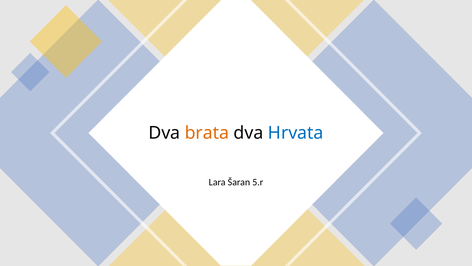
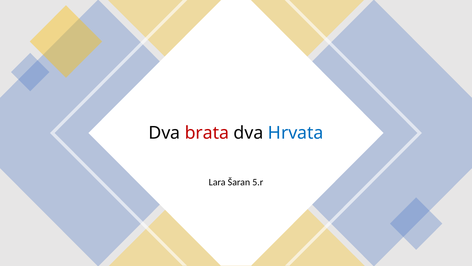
brata colour: orange -> red (207, 133)
